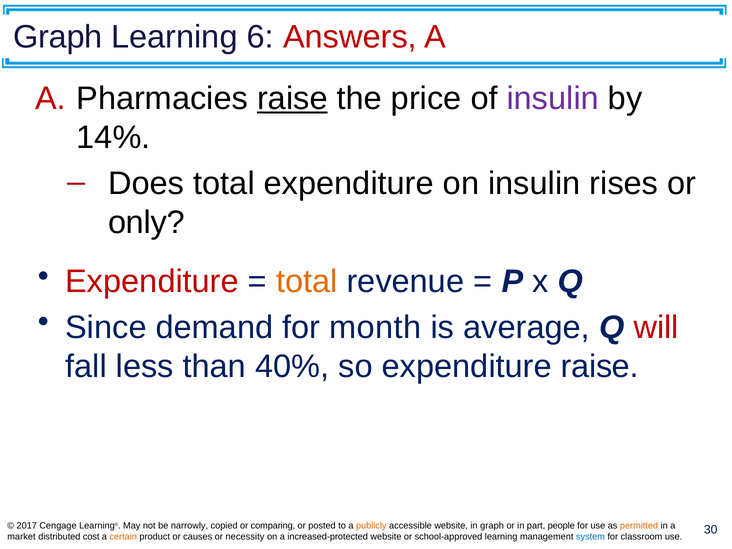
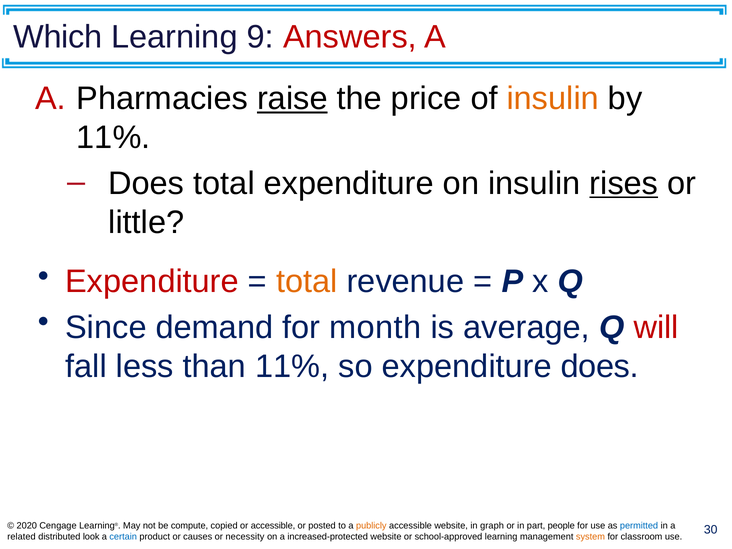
Graph: Graph -> Which (58, 37)
6: 6 -> 9 (260, 37)
insulin colour: purple -> orange (553, 99)
14%: 14% -> 11% (113, 138)
rises underline: none -> present (624, 183)
only: only -> little (146, 222)
than 40%: 40% -> 11% (292, 366)
expenditure raise: raise -> does (600, 366)
2017: 2017 -> 2020 (27, 526)
narrowly: narrowly -> compute (190, 526)
or comparing: comparing -> accessible (273, 526)
permitted colour: orange -> blue (639, 526)
market: market -> related (21, 537)
cost: cost -> look (91, 537)
certain colour: orange -> blue (123, 537)
system colour: blue -> orange (590, 537)
